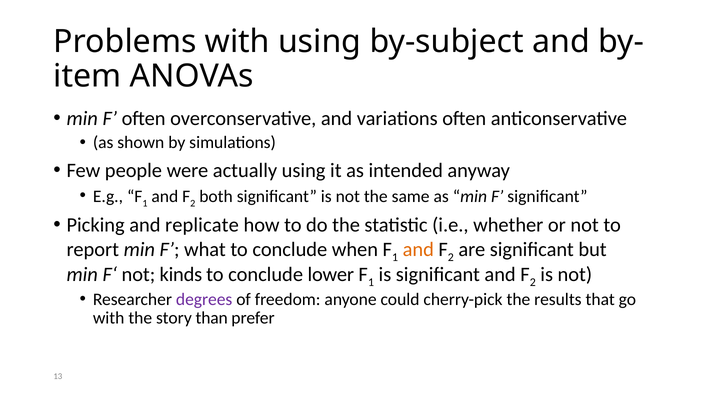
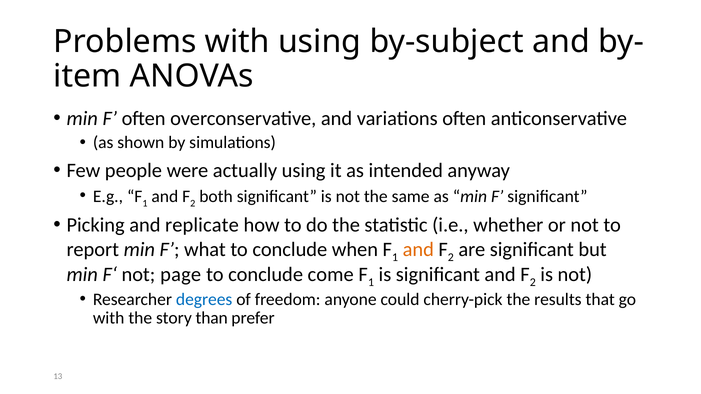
kinds: kinds -> page (181, 275)
lower: lower -> come (331, 275)
degrees colour: purple -> blue (204, 299)
